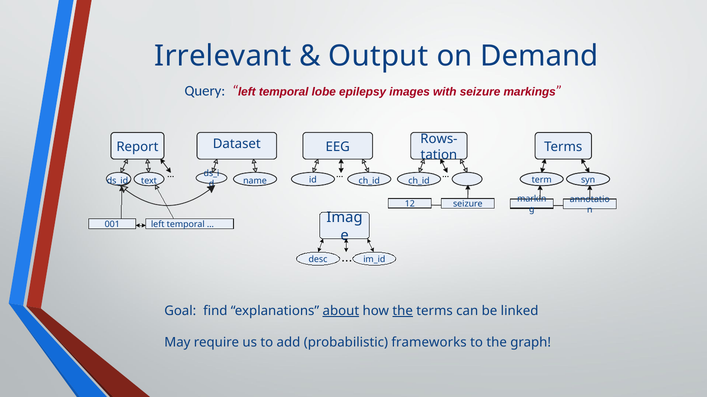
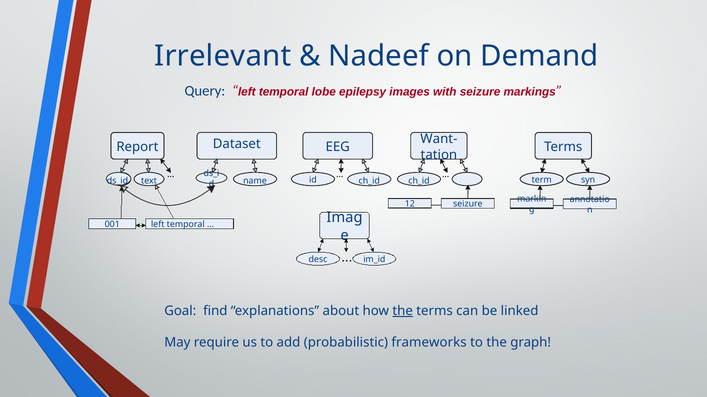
Output: Output -> Nadeef (379, 56)
Rows-: Rows- -> Want- (439, 139)
about underline: present -> none (341, 311)
